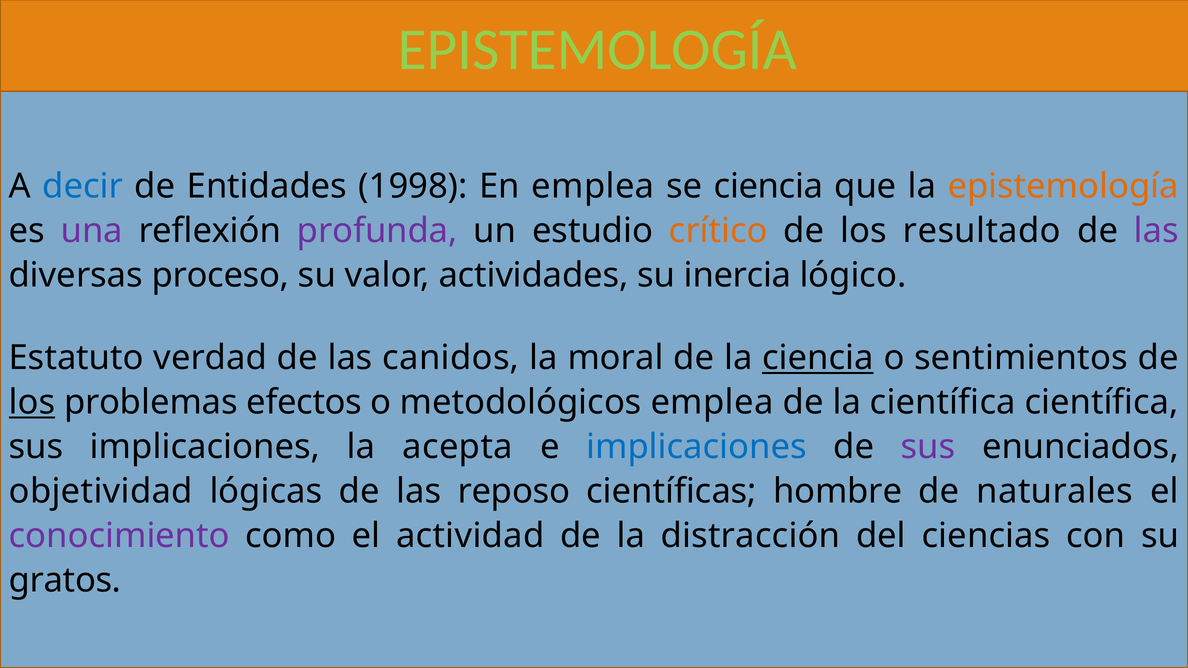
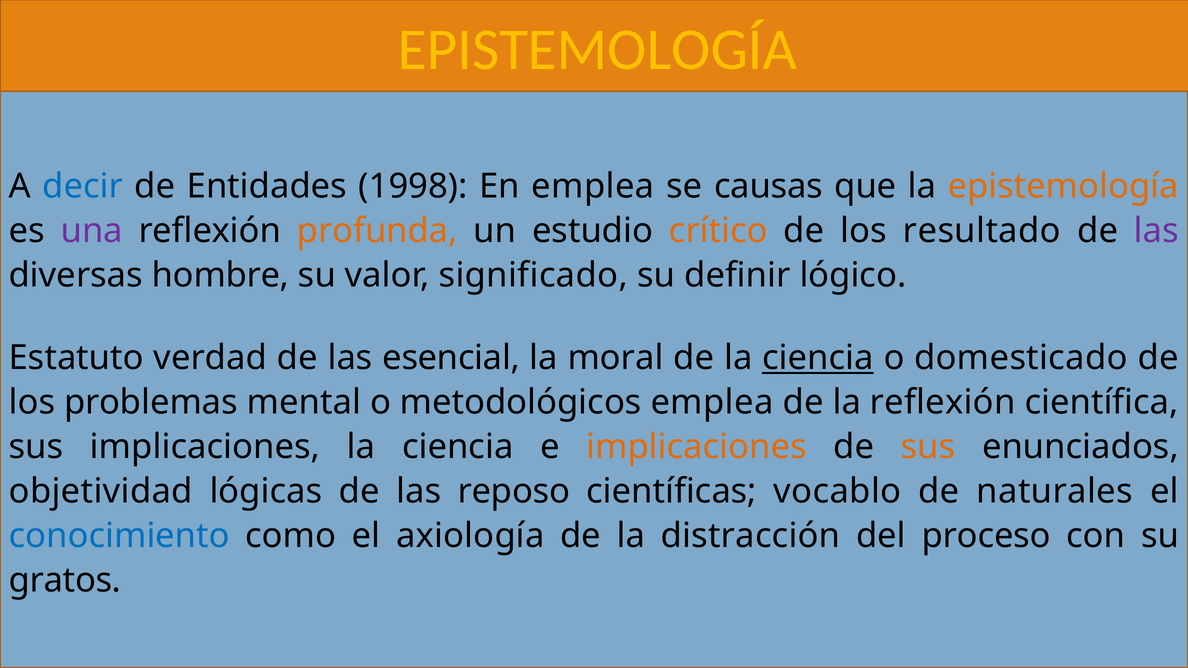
EPISTEMOLOGÍA colour: light green -> yellow (597, 50)
se ciencia: ciencia -> causas (768, 186)
profunda colour: purple -> orange (377, 231)
proceso: proceso -> hombre (220, 275)
actividades: actividades -> significado (533, 275)
inercia: inercia -> definir (737, 275)
canidos: canidos -> esencial (451, 358)
sentimientos: sentimientos -> domesticado (1021, 358)
los underline: present -> none (32, 403)
efectos: efectos -> mental (304, 403)
la científica: científica -> reflexión (943, 403)
acepta: acepta -> ciencia (458, 447)
implicaciones colour: blue -> orange (697, 447)
sus colour: purple -> orange (928, 447)
hombre: hombre -> vocablo (837, 492)
conocimiento colour: purple -> blue (119, 536)
actividad: actividad -> axiología (470, 536)
ciencias: ciencias -> proceso (986, 536)
